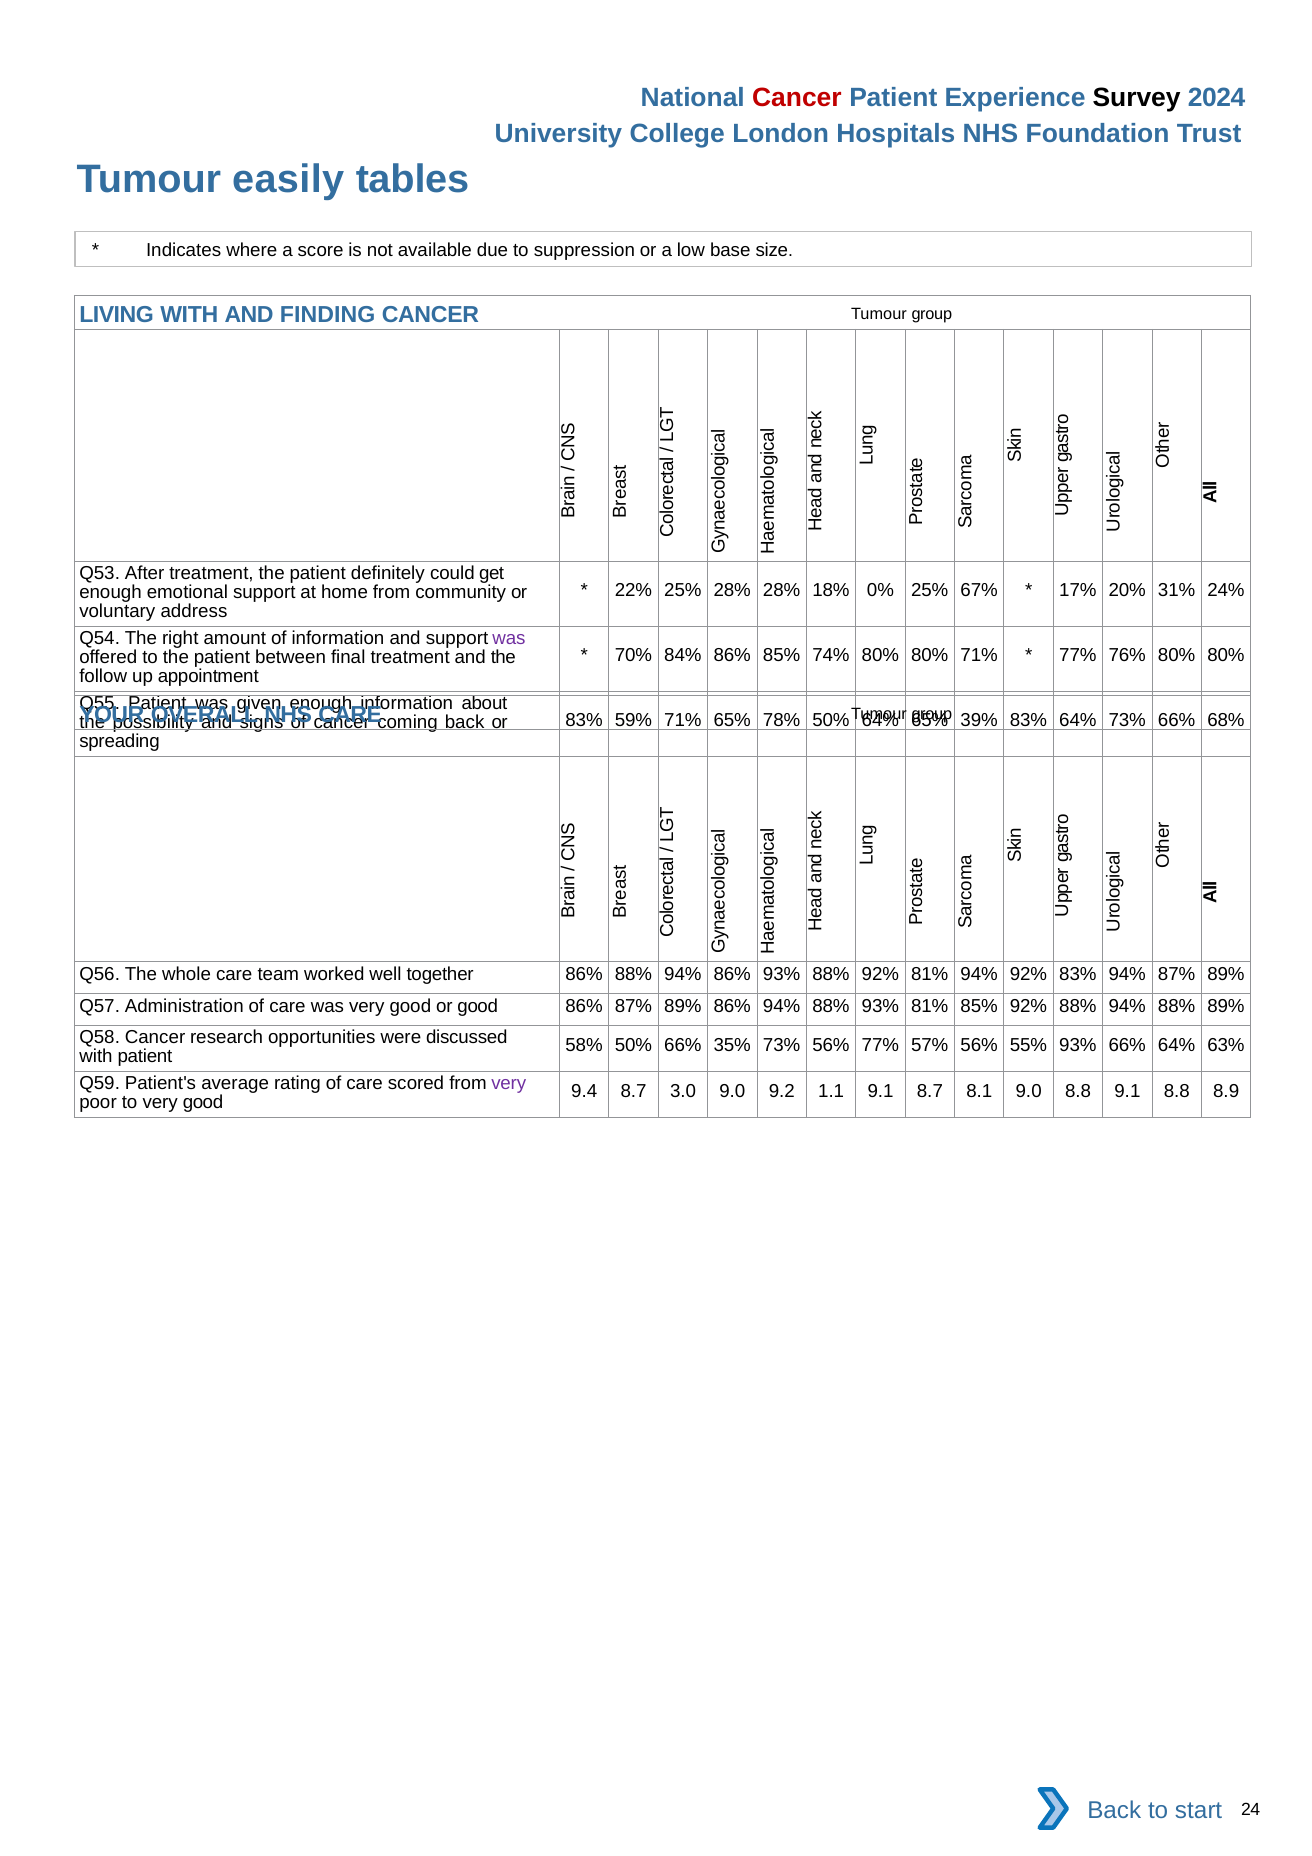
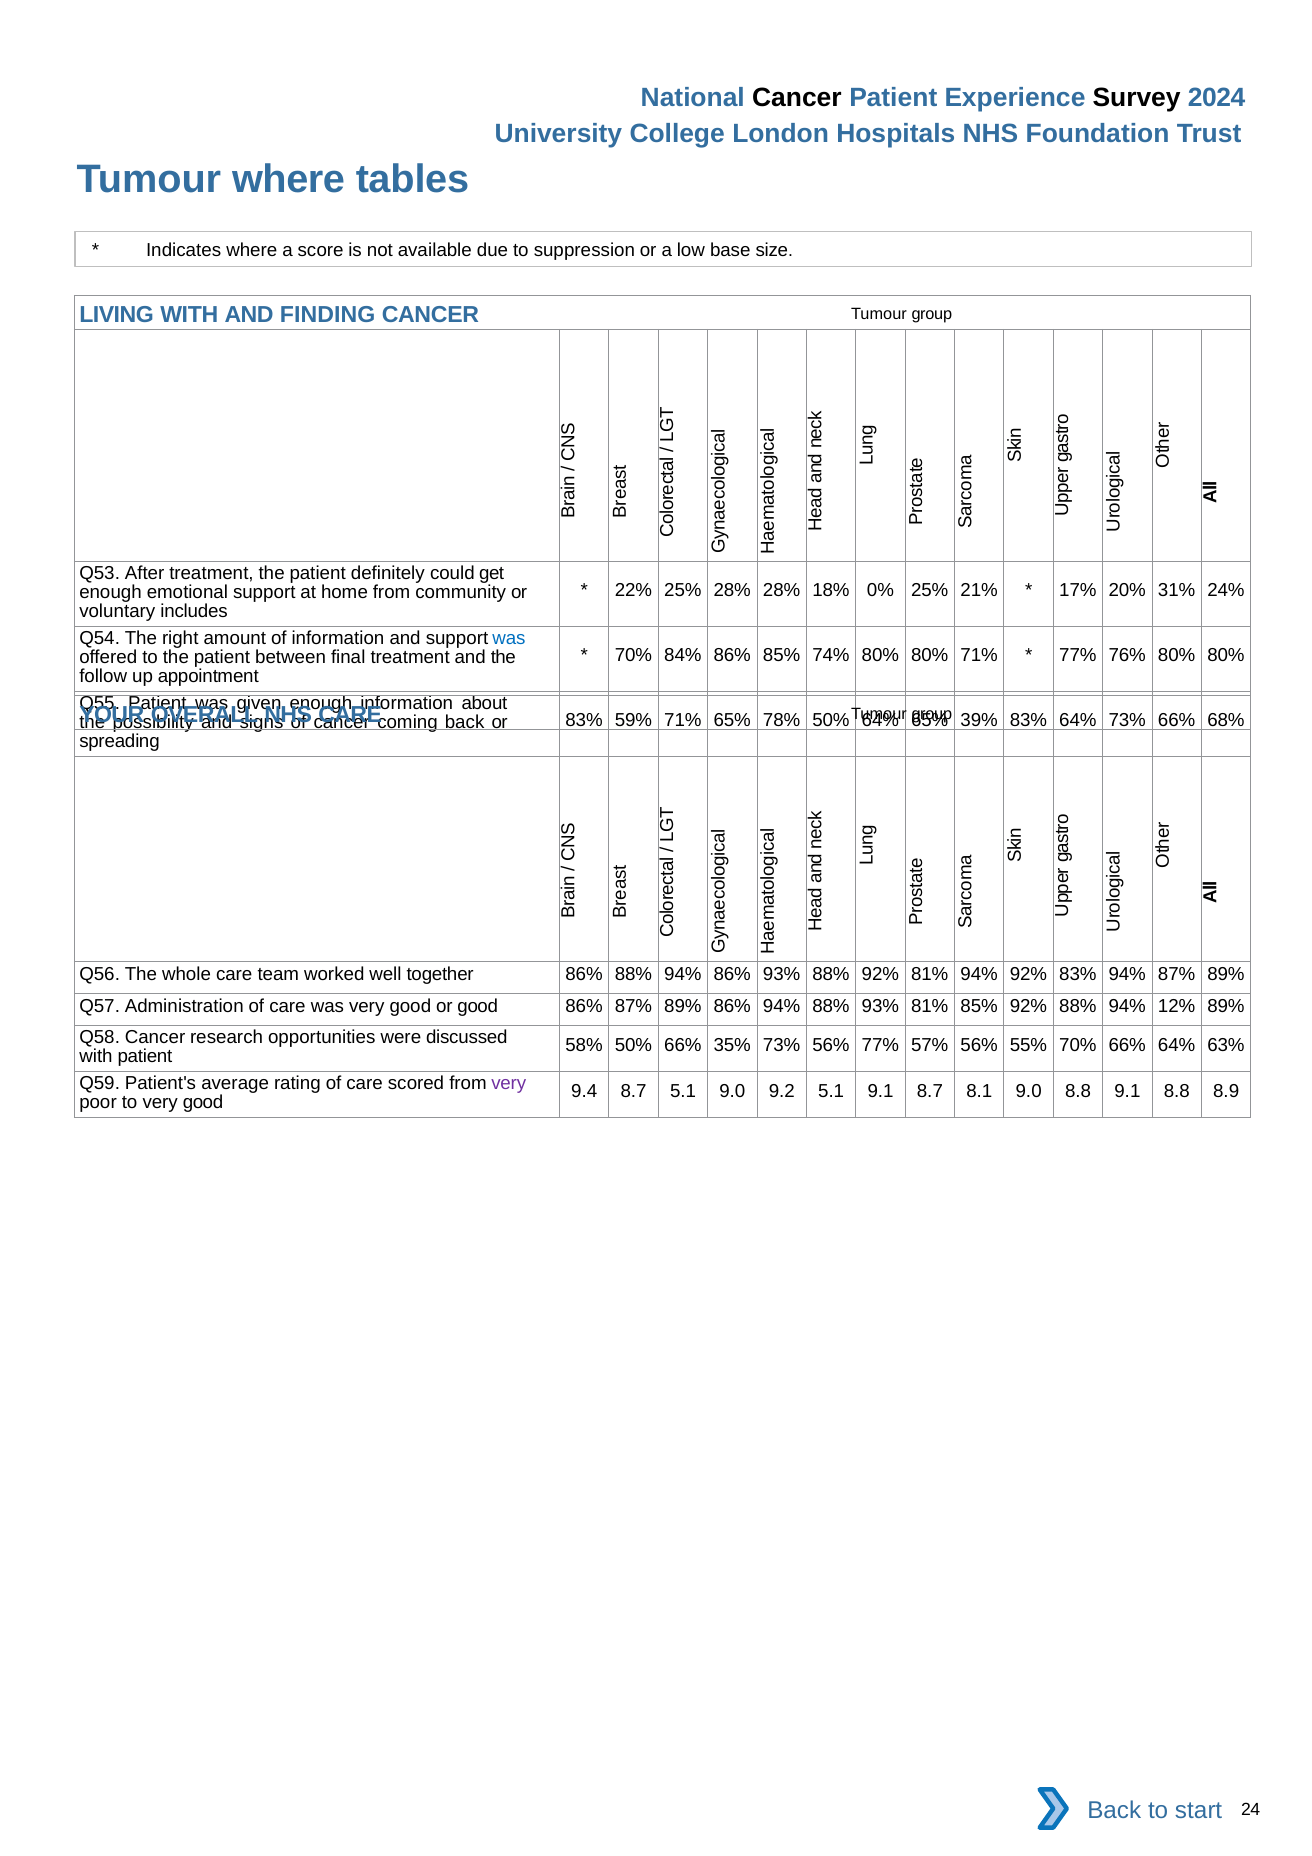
Cancer colour: red -> black (797, 98)
Tumour easily: easily -> where (289, 179)
67%: 67% -> 21% (979, 591)
address: address -> includes (194, 611)
was colour: purple -> blue (509, 639)
88% 94% 88%: 88% -> 12% (1177, 1007)
55% 93%: 93% -> 70% (1078, 1046)
8.7 3.0: 3.0 -> 5.1 (683, 1092)
9.2 1.1: 1.1 -> 5.1 (831, 1092)
